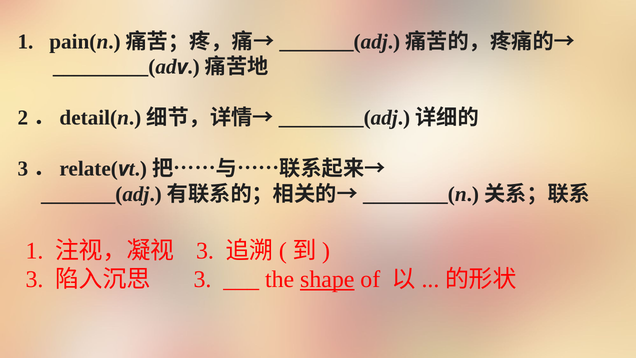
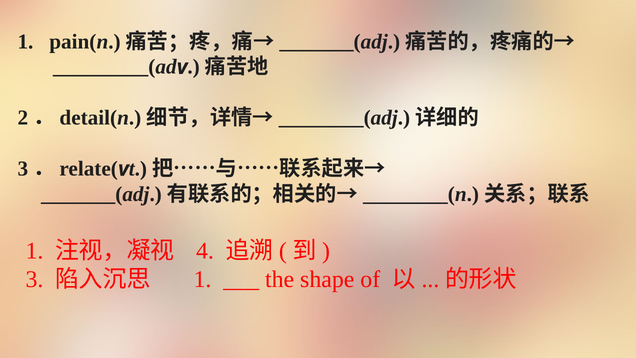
3: 3 -> 4 (205, 250)
3: 3 -> 1 (202, 279)
shape underline: present -> none (327, 279)
